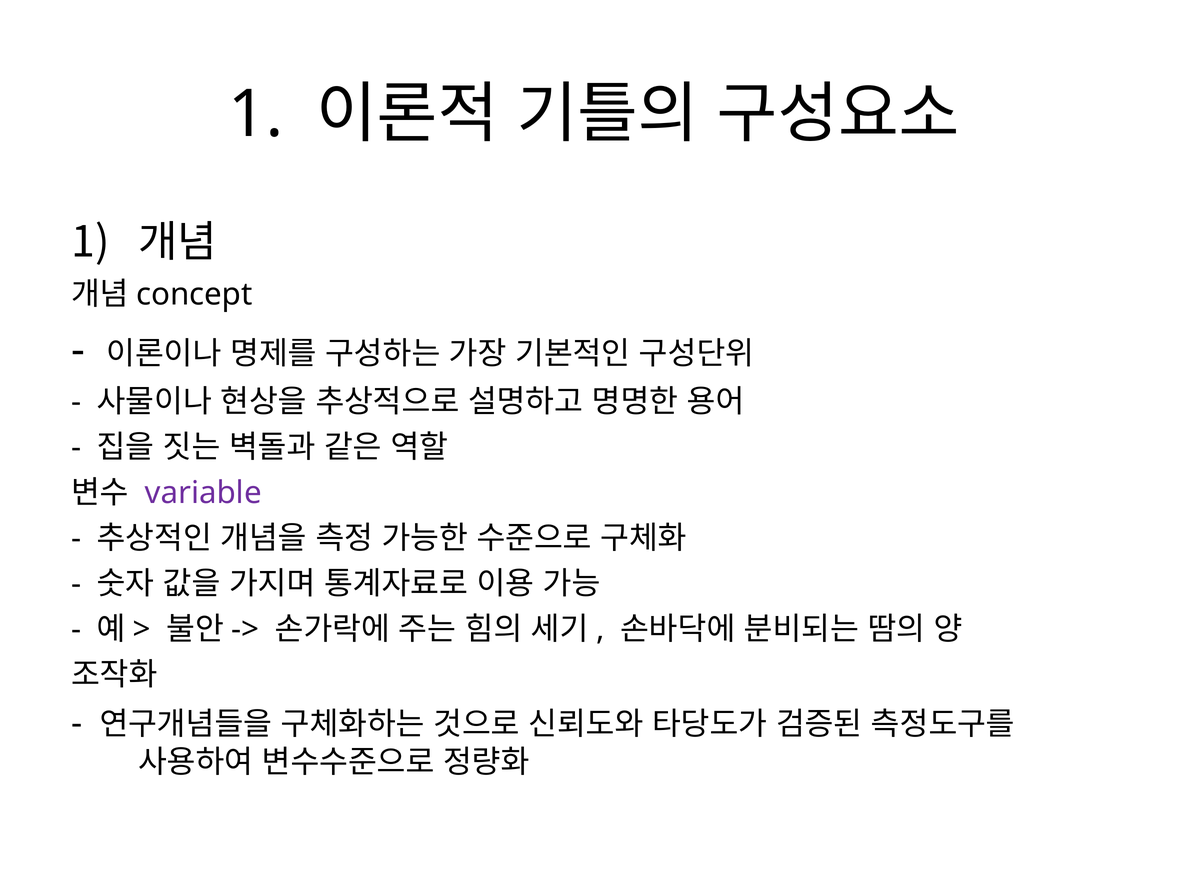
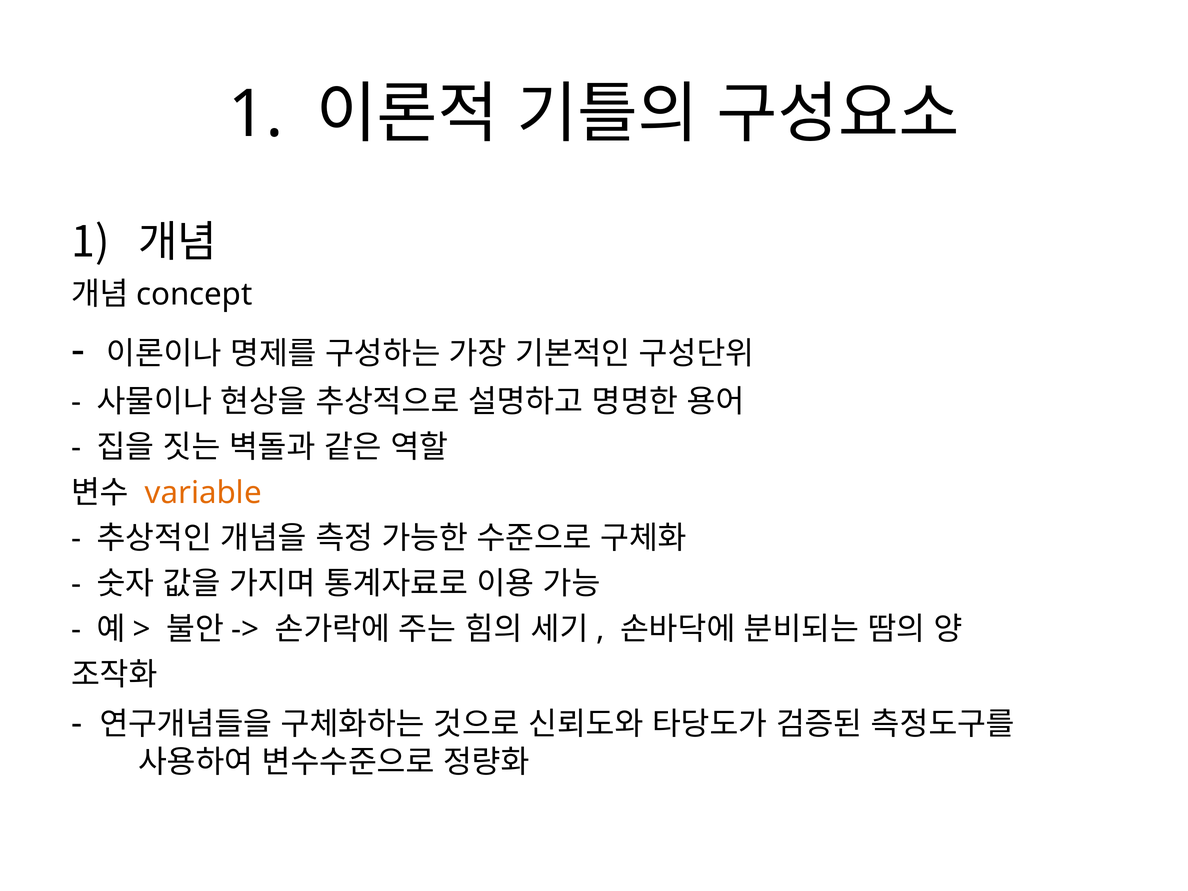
variable colour: purple -> orange (203, 493)
